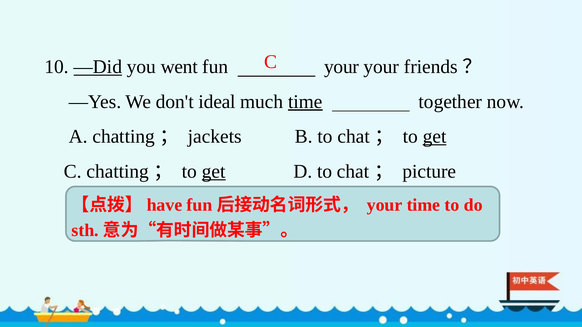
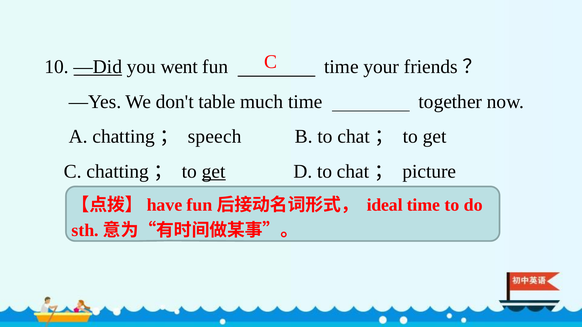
fun your: your -> time (341, 67)
ideal: ideal -> table (217, 102)
time underline: present -> none (305, 102)
jackets: jackets -> speech (215, 137)
get underline: present -> none (435, 137)
your: your -> ideal (385, 205)
